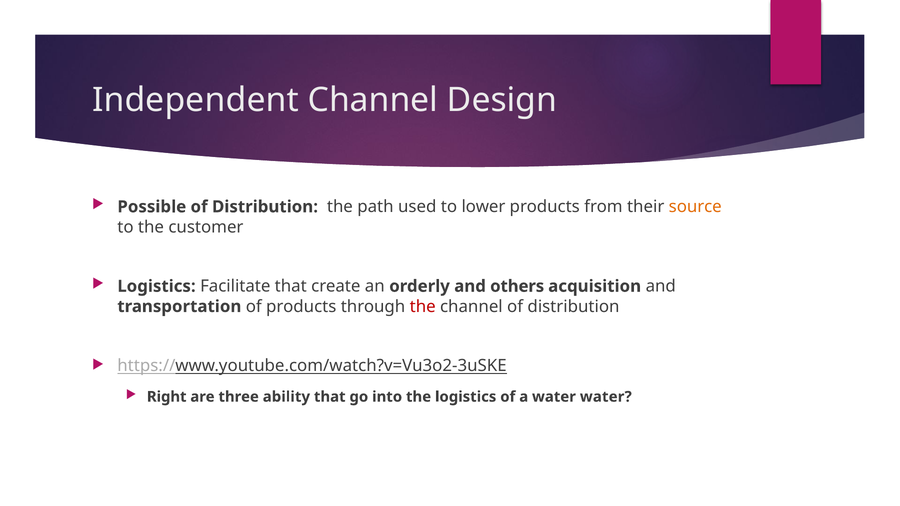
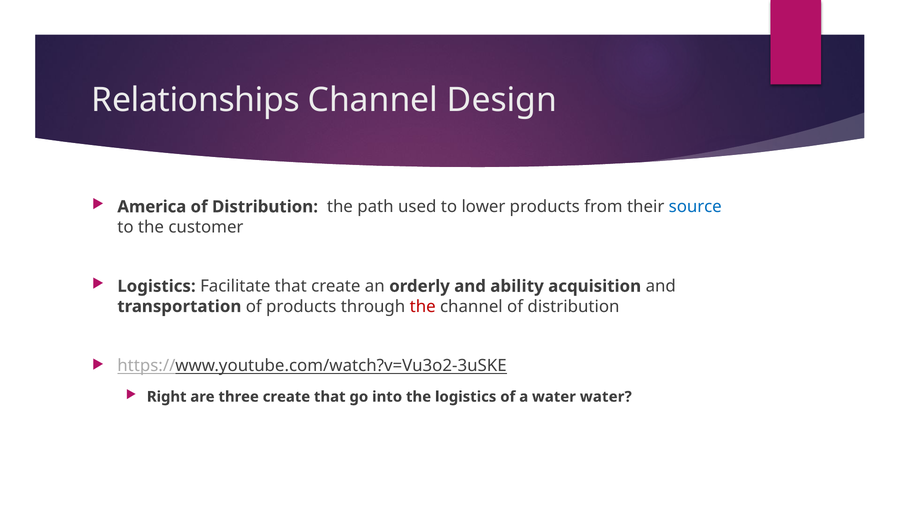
Independent: Independent -> Relationships (196, 100)
Possible: Possible -> America (152, 207)
source colour: orange -> blue (695, 207)
others: others -> ability (517, 286)
three ability: ability -> create (286, 397)
